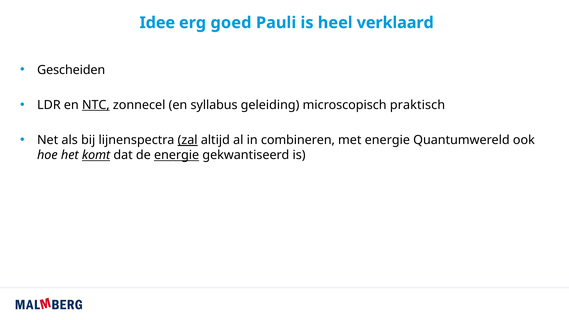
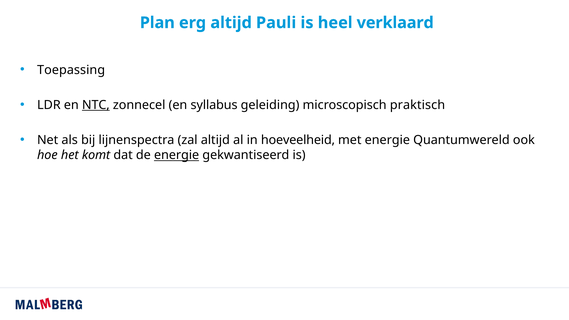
Idee: Idee -> Plan (157, 23)
erg goed: goed -> altijd (231, 23)
Gescheiden: Gescheiden -> Toepassing (71, 70)
zal underline: present -> none (188, 140)
combineren: combineren -> hoeveelheid (298, 140)
komt underline: present -> none (96, 155)
